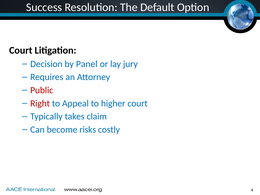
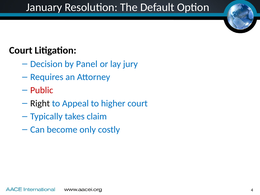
Success: Success -> January (44, 7)
Right colour: red -> black (40, 103)
risks: risks -> only (88, 130)
